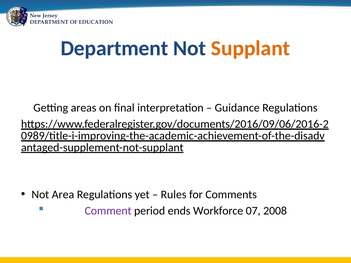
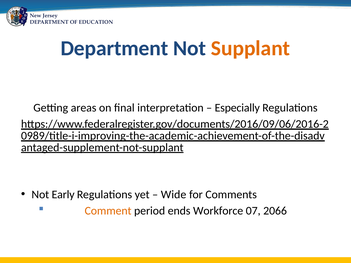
Guidance: Guidance -> Especially (237, 108)
Area: Area -> Early (63, 195)
Rules: Rules -> Wide (174, 195)
Comment colour: purple -> orange (108, 211)
2008: 2008 -> 2066 (275, 211)
